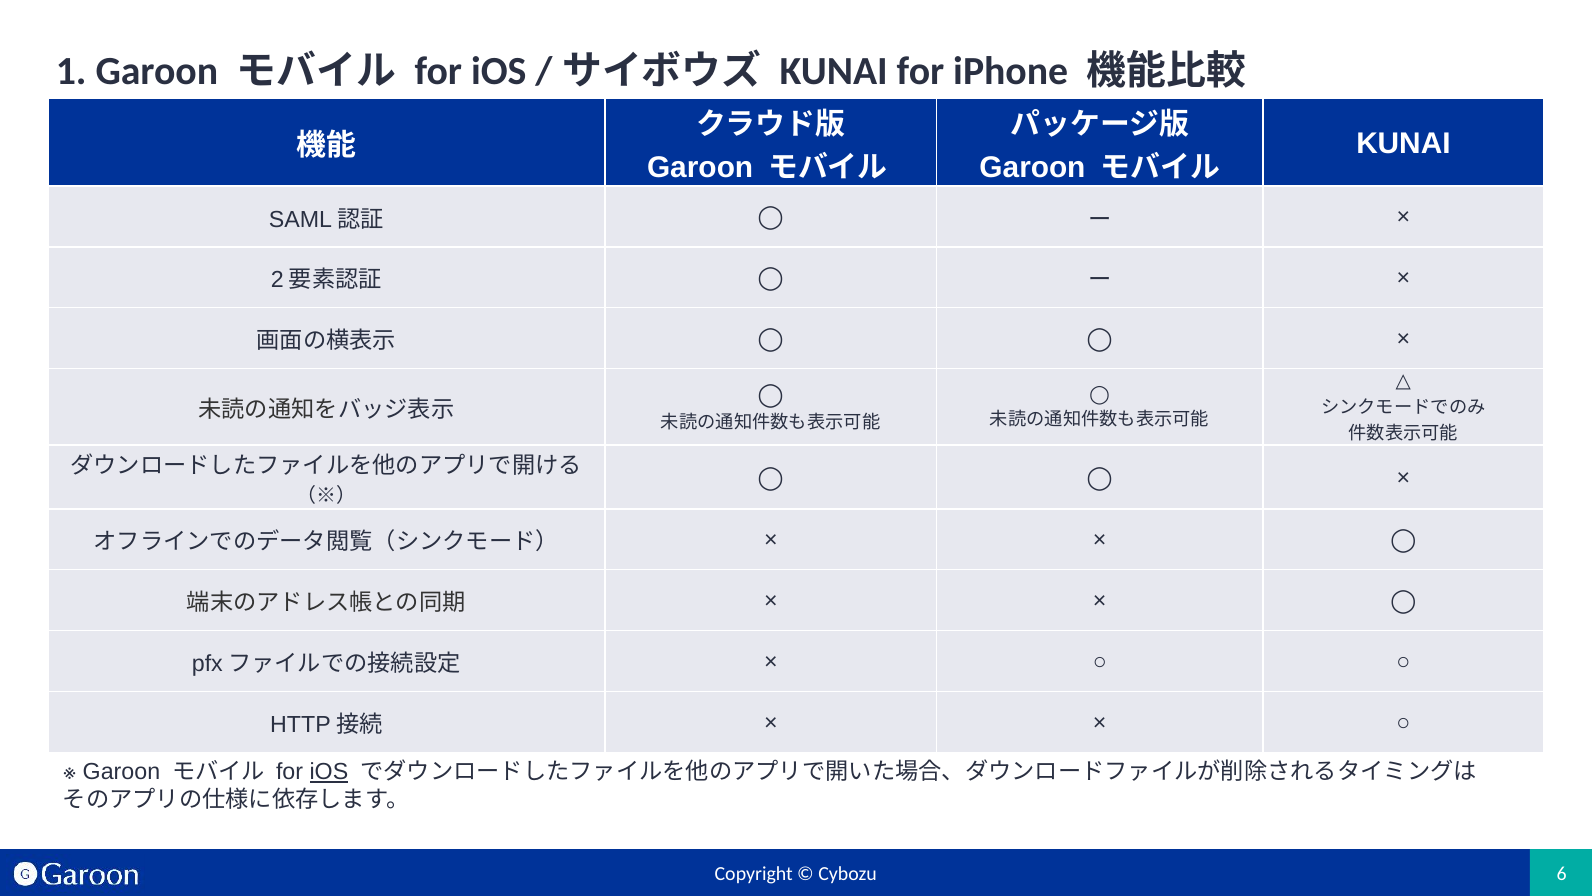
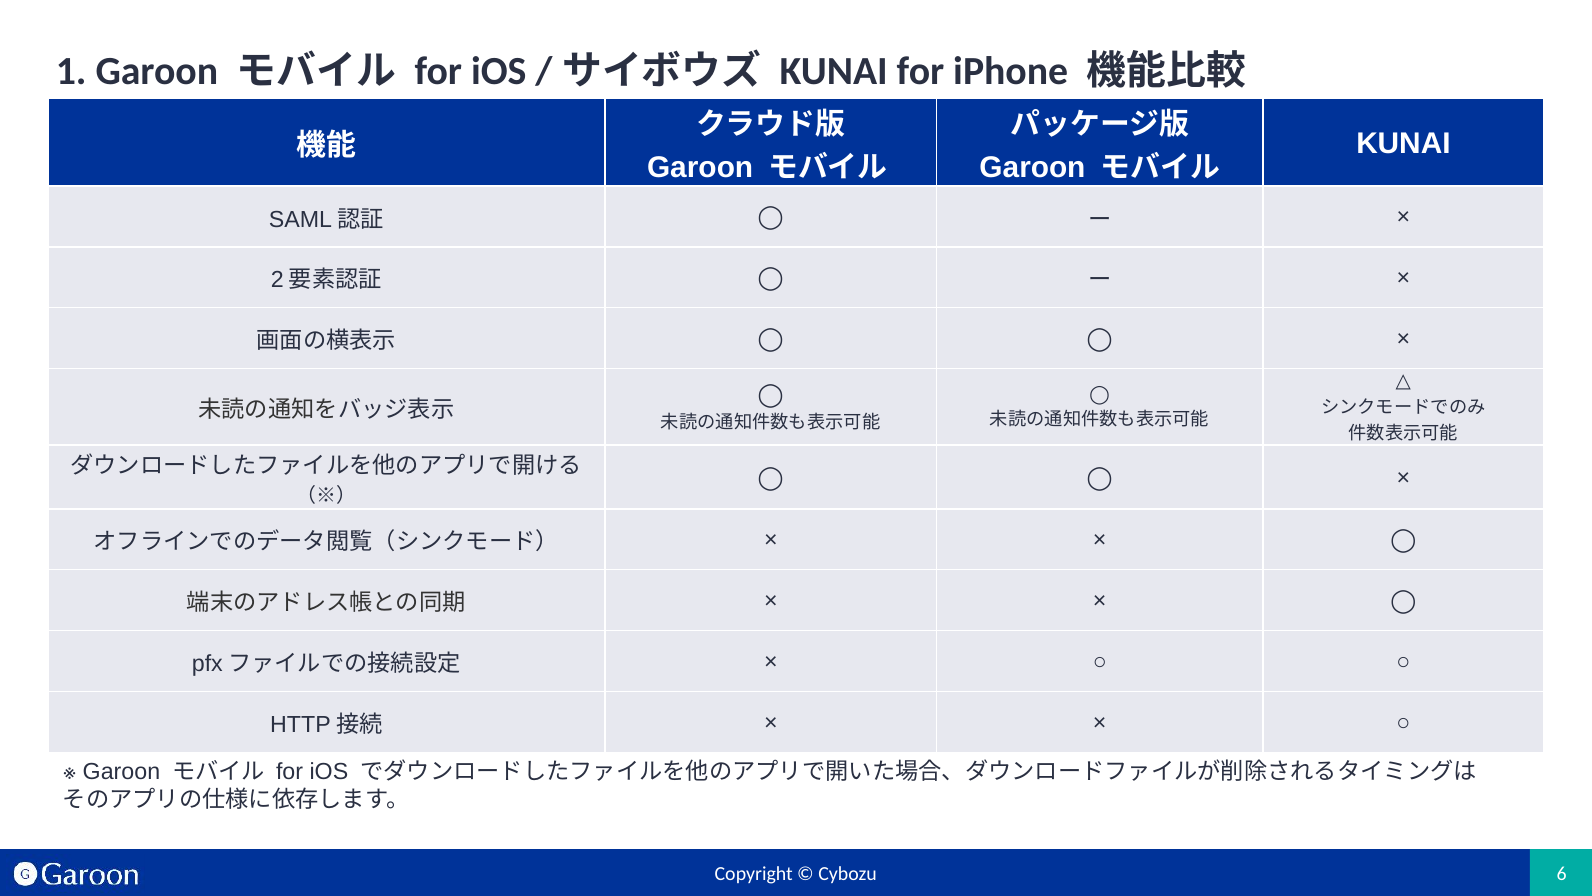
iOS underline: present -> none (329, 772)
